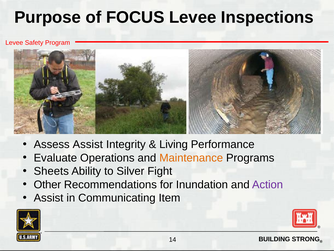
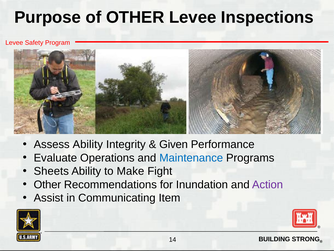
of FOCUS: FOCUS -> OTHER (135, 17)
Assess Assist: Assist -> Ability (88, 144)
Living: Living -> Given (174, 144)
Maintenance colour: orange -> blue (191, 158)
Silver: Silver -> Make (130, 171)
